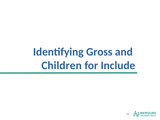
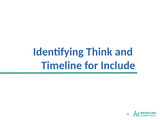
Gross: Gross -> Think (99, 52)
Children: Children -> Timeline (62, 65)
